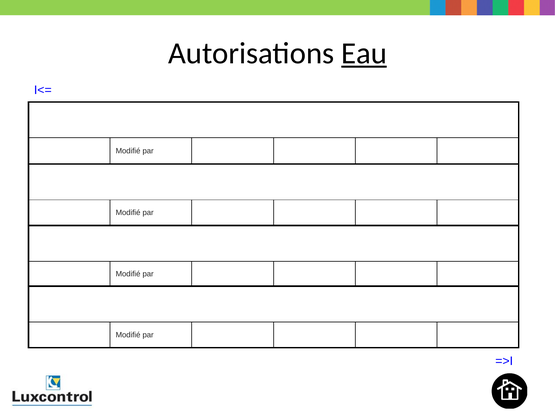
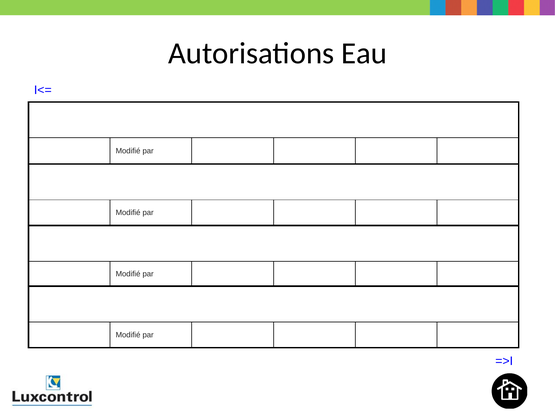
Eau underline: present -> none (364, 53)
